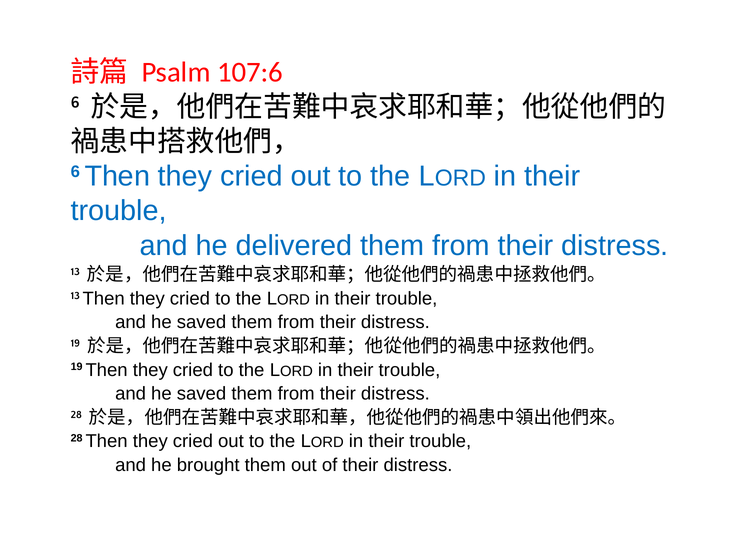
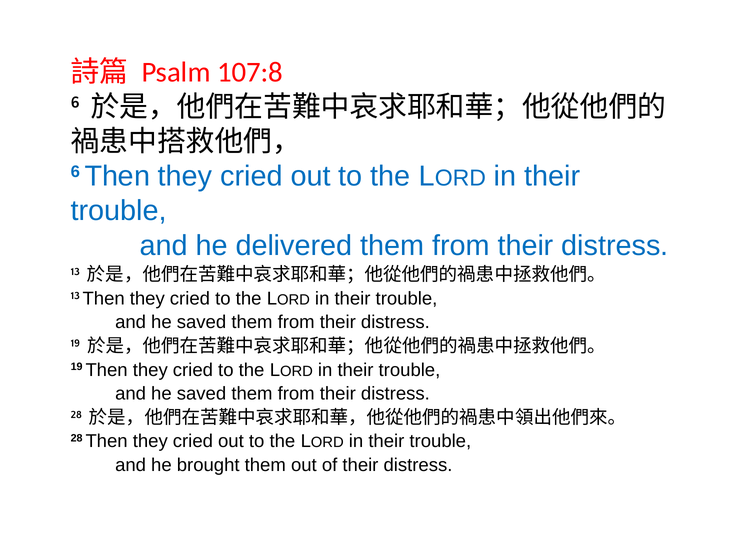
107:6: 107:6 -> 107:8 (250, 72)
